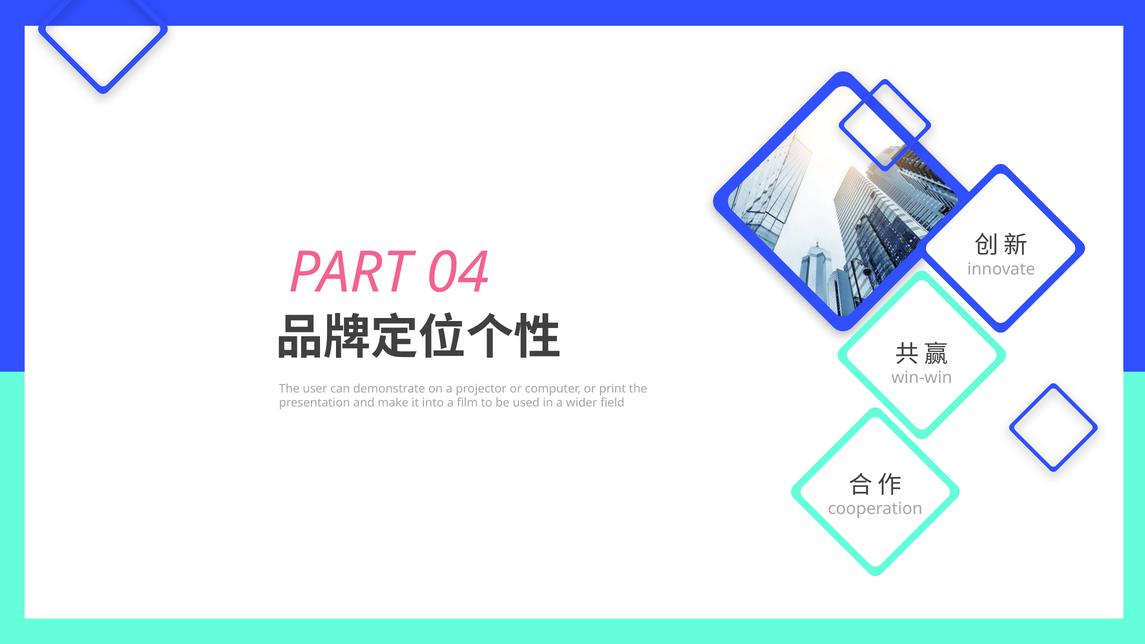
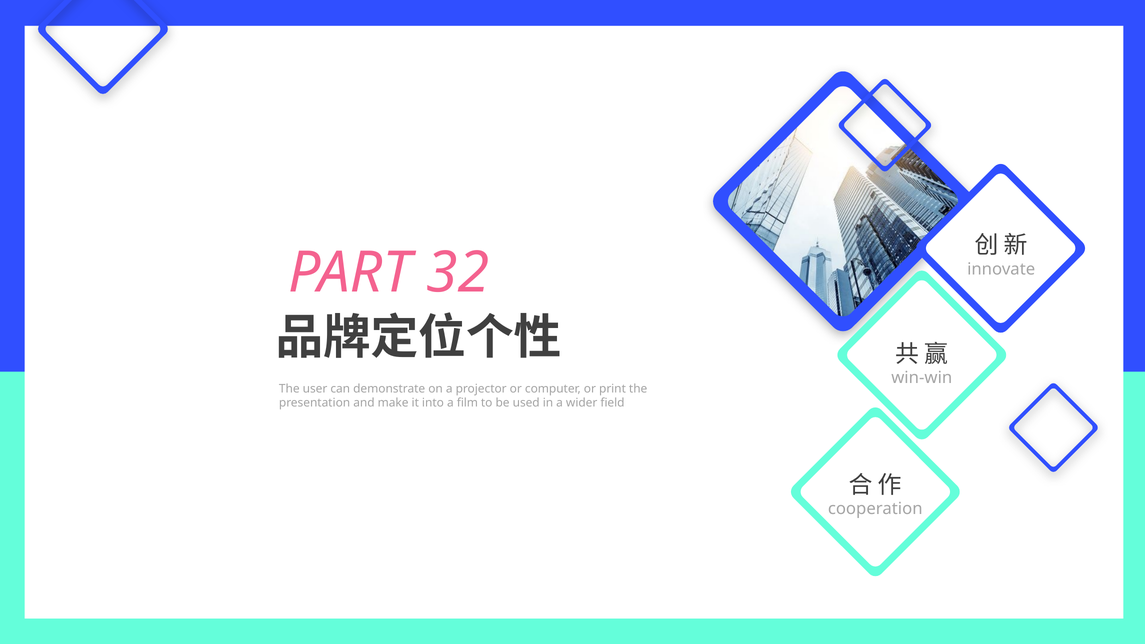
04: 04 -> 32 (458, 273)
